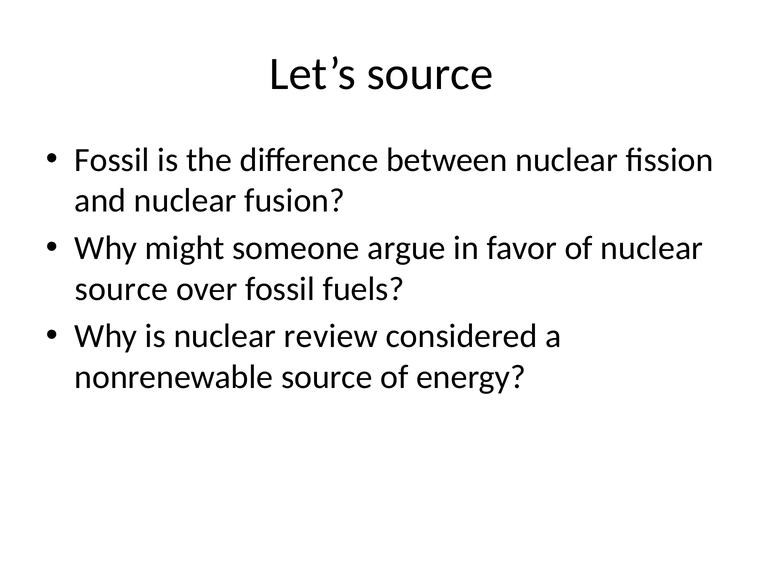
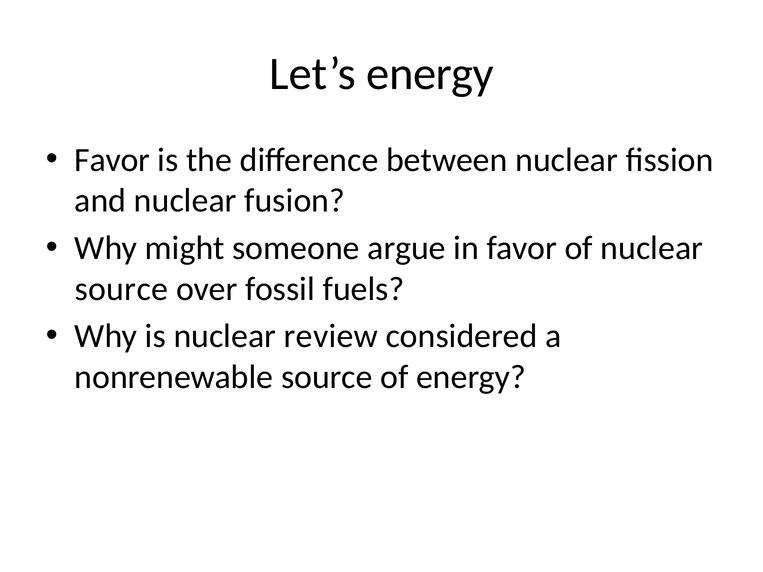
Let’s source: source -> energy (430, 74)
Fossil: Fossil -> Favor (112, 160)
